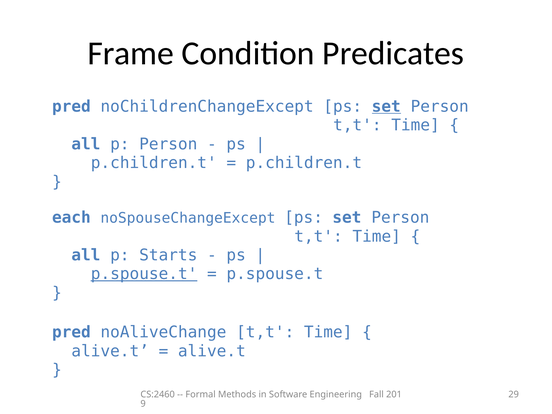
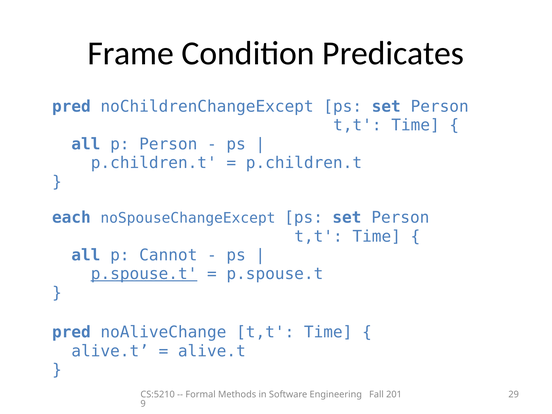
set underline: present -> none (386, 106)
Starts: Starts -> Cannot (168, 255)
CS:2460: CS:2460 -> CS:5210 (158, 395)
